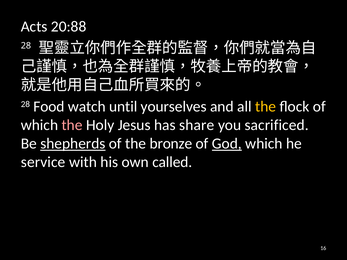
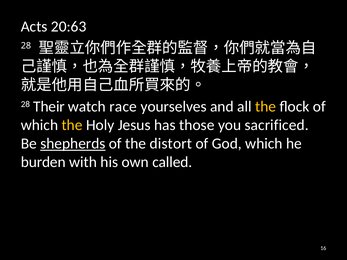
20:88: 20:88 -> 20:63 (69, 27)
Food: Food -> Their (49, 107)
until: until -> race (123, 107)
the colour: pink -> yellow (72, 125)
share: share -> those (197, 125)
bronze: bronze -> distort (171, 144)
God underline: present -> none (227, 144)
service: service -> burden (43, 162)
